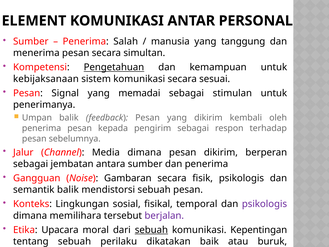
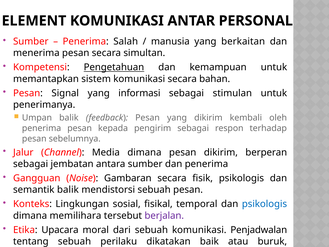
tanggung: tanggung -> berkaitan (243, 41)
kebijaksanaan: kebijaksanaan -> memantapkan (46, 79)
sesuai: sesuai -> bahan (215, 79)
memadai: memadai -> informasi (139, 93)
psikologis colour: purple -> blue (264, 204)
sebuah underline: present -> none (151, 230)
Kepentingan: Kepentingan -> Penjadwalan (259, 230)
